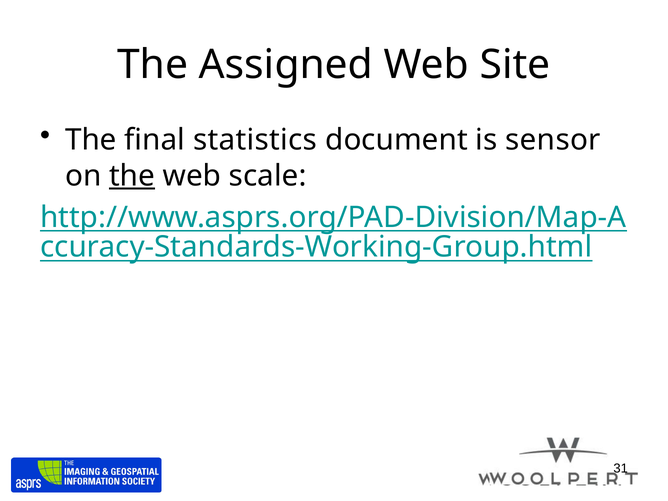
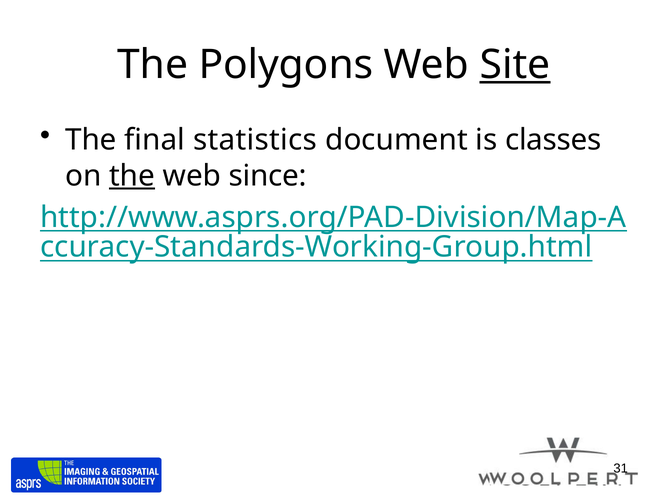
Assigned: Assigned -> Polygons (286, 65)
Site underline: none -> present (515, 65)
sensor: sensor -> classes (553, 140)
scale: scale -> since (268, 176)
